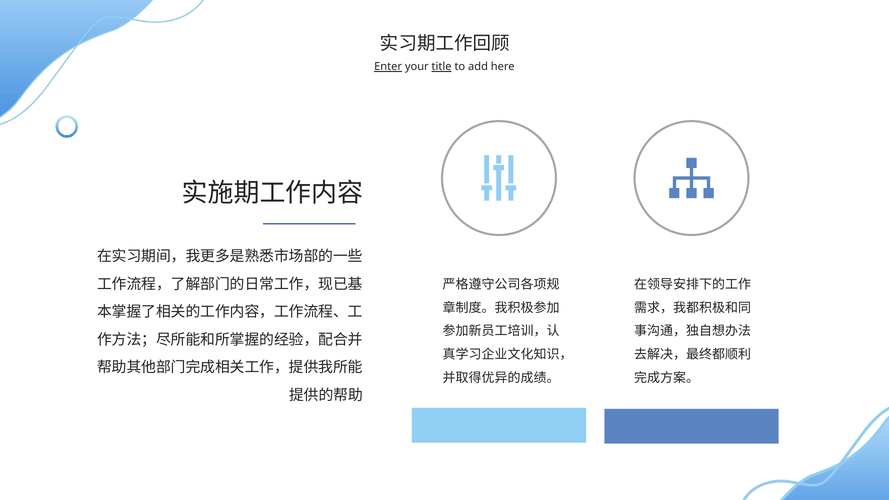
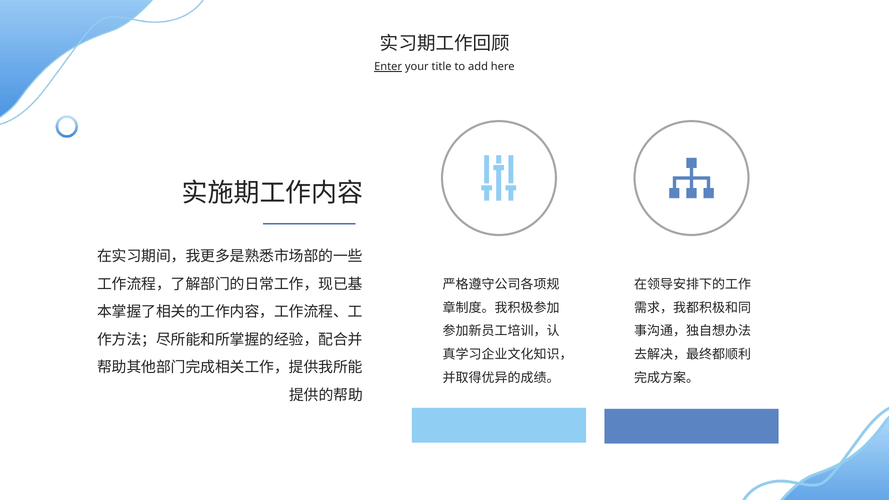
title underline: present -> none (442, 67)
